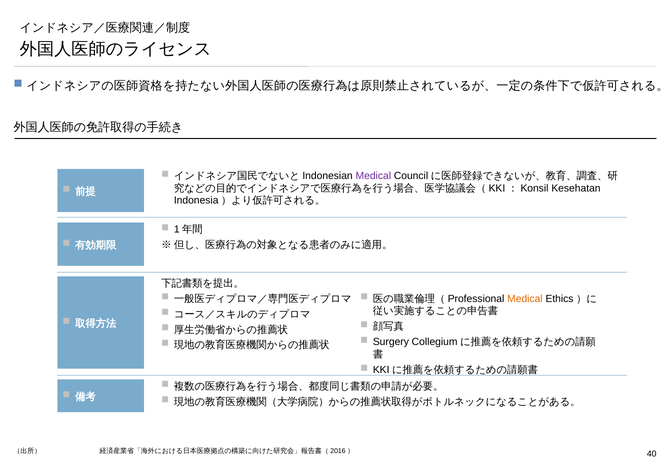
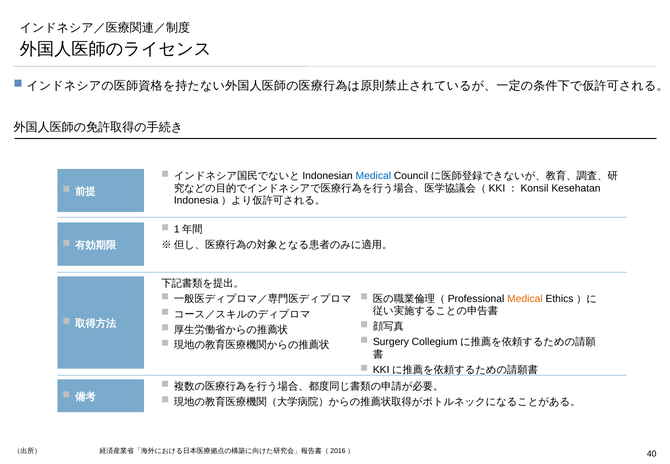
Medical colour: purple -> blue (373, 176)
